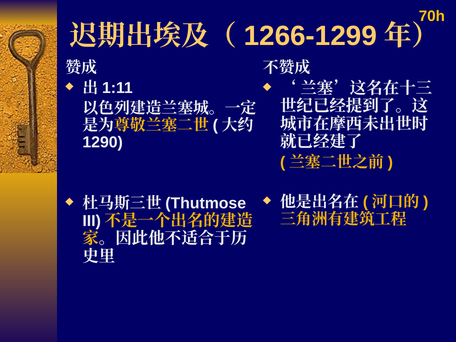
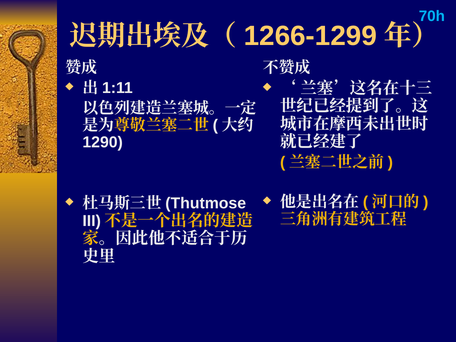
70h colour: yellow -> light blue (432, 16)
